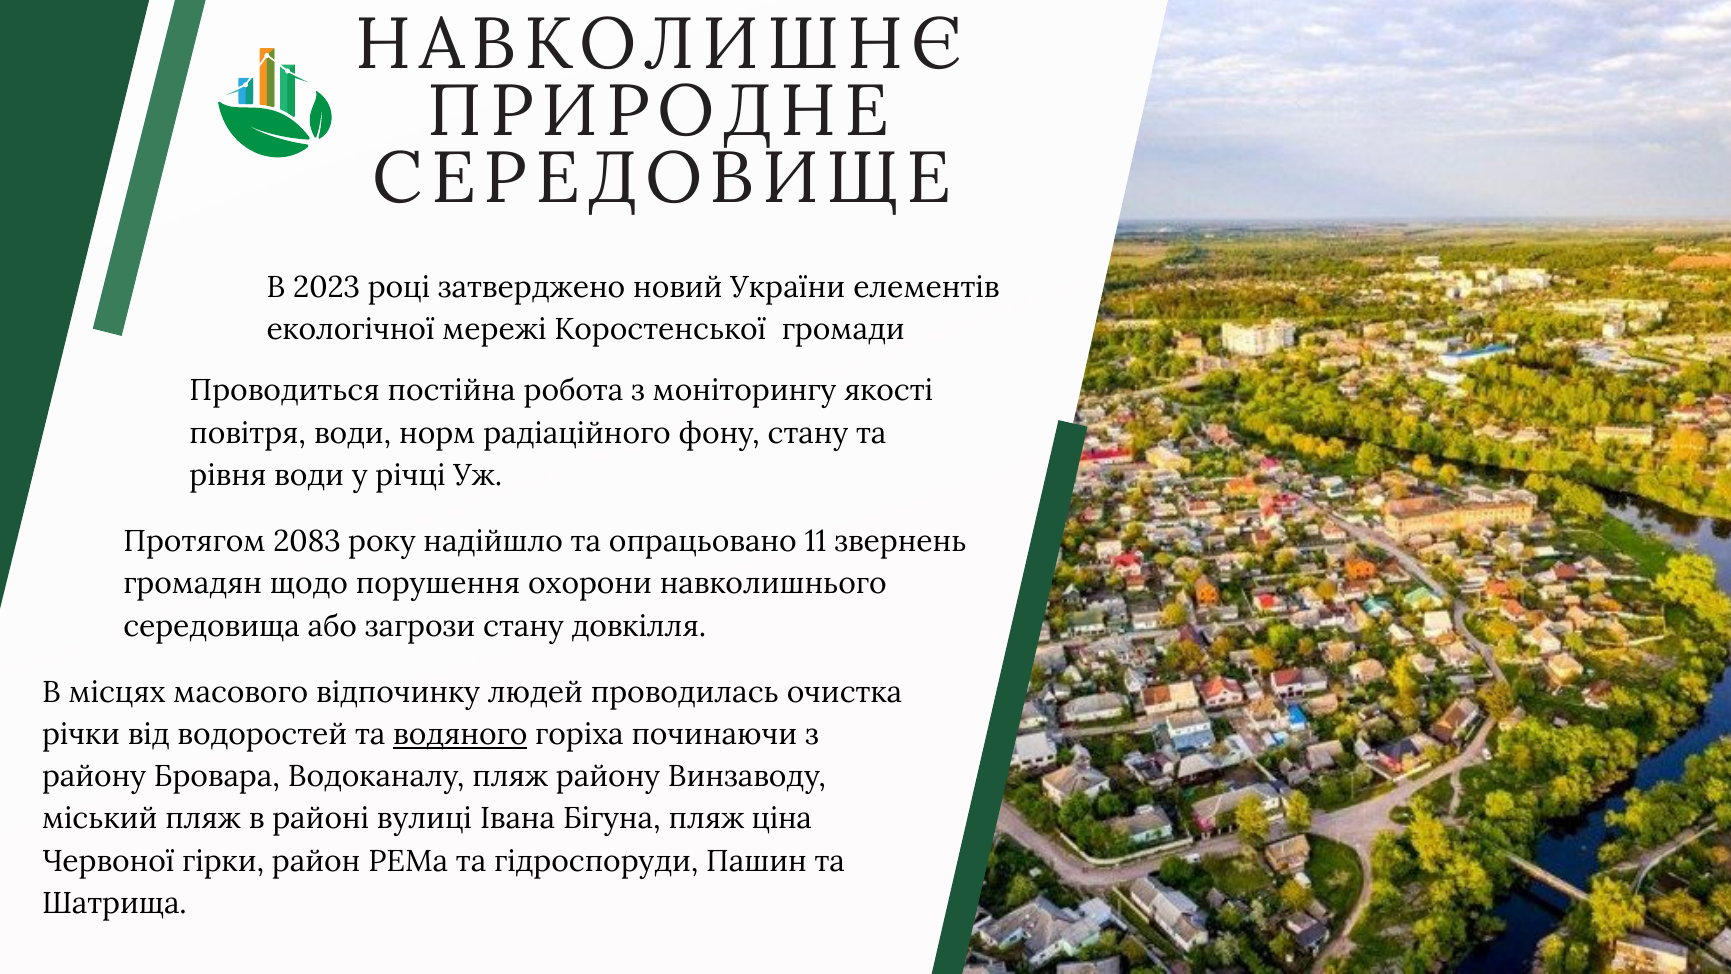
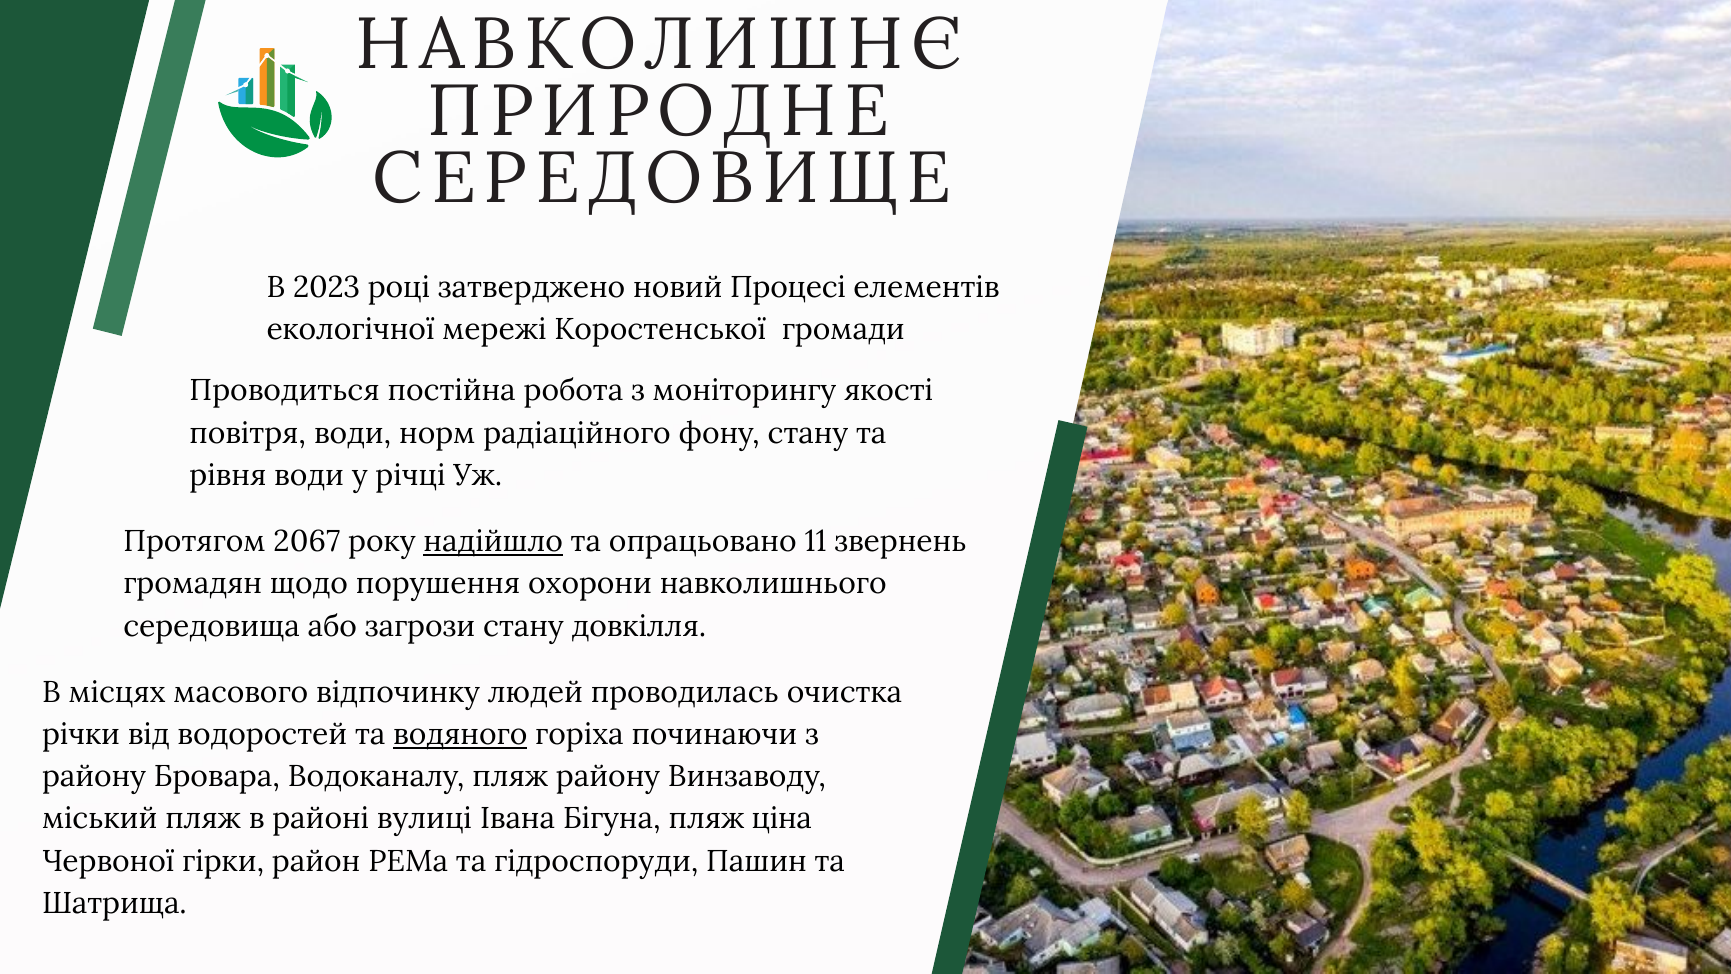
України: України -> Процесі (788, 287)
2083: 2083 -> 2067 (307, 542)
надійшло underline: none -> present (493, 542)
